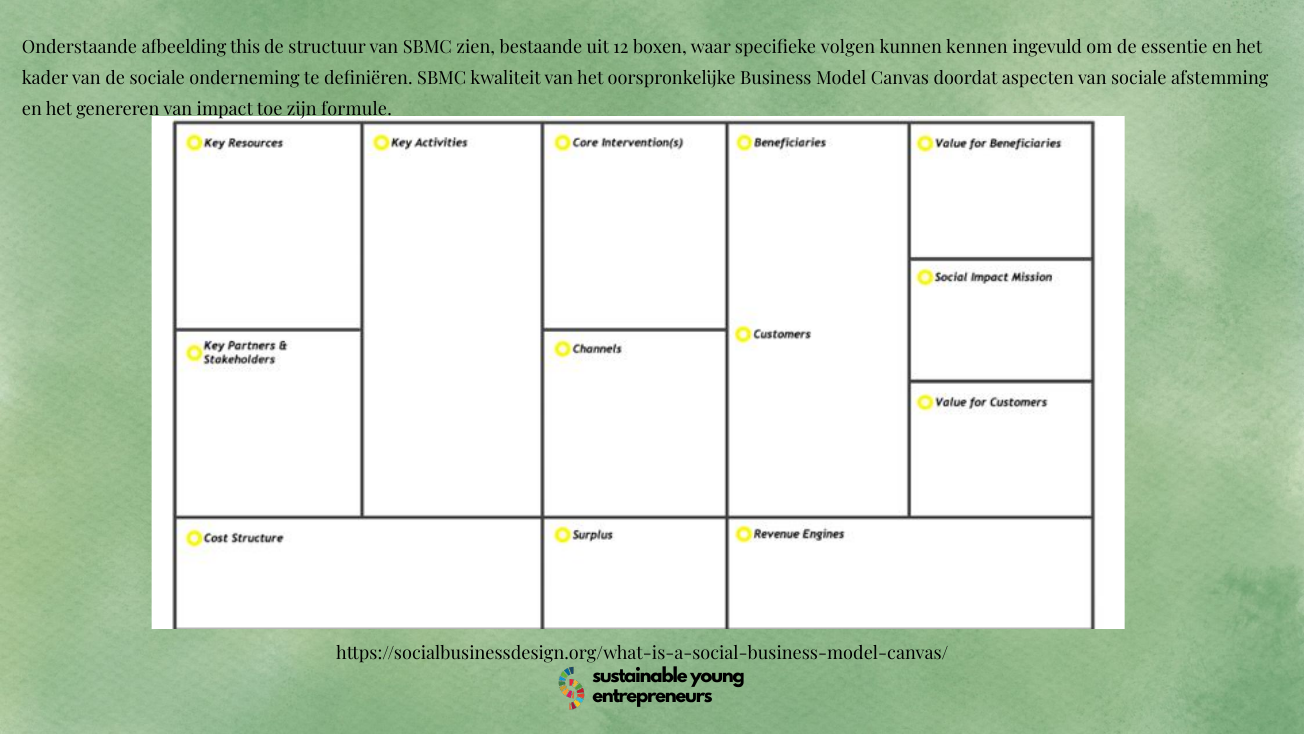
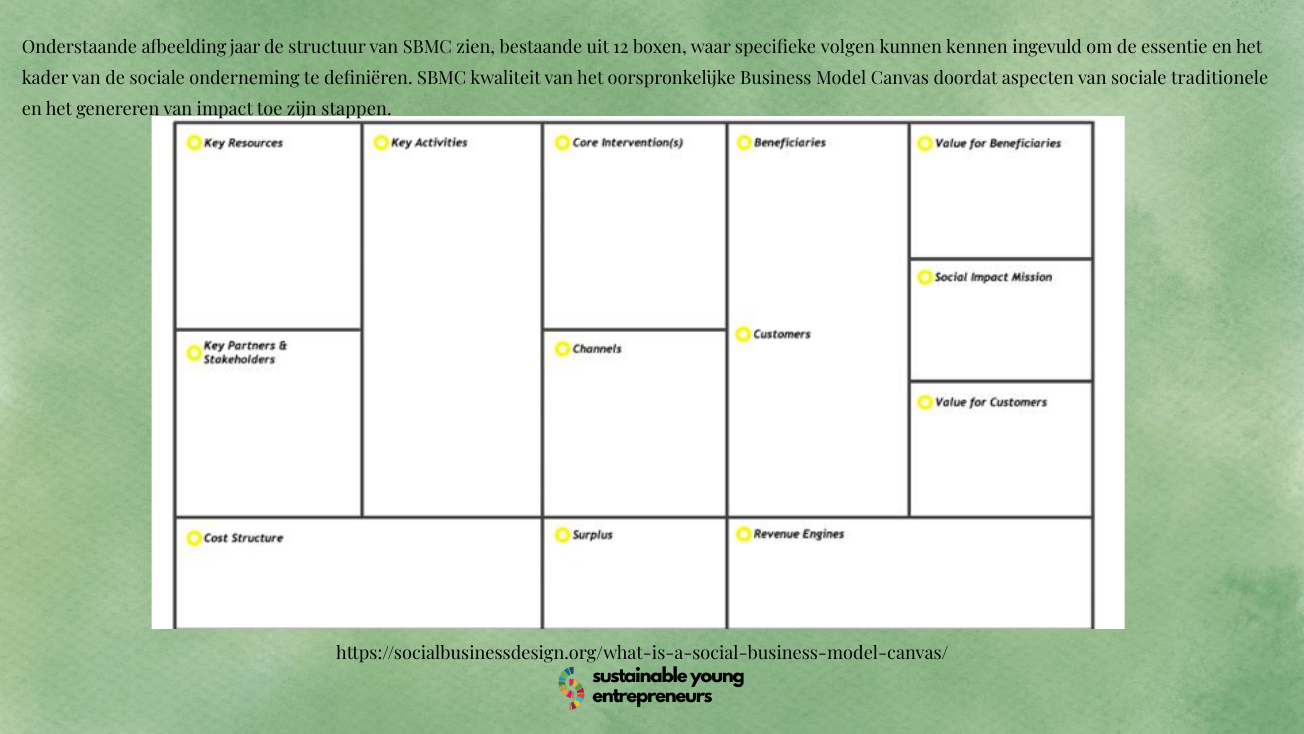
this: this -> jaar (245, 48)
afstemming: afstemming -> traditionele (1220, 79)
formule: formule -> stappen (357, 109)
